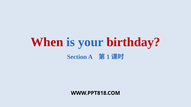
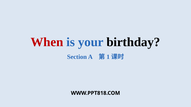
birthday colour: red -> black (133, 42)
